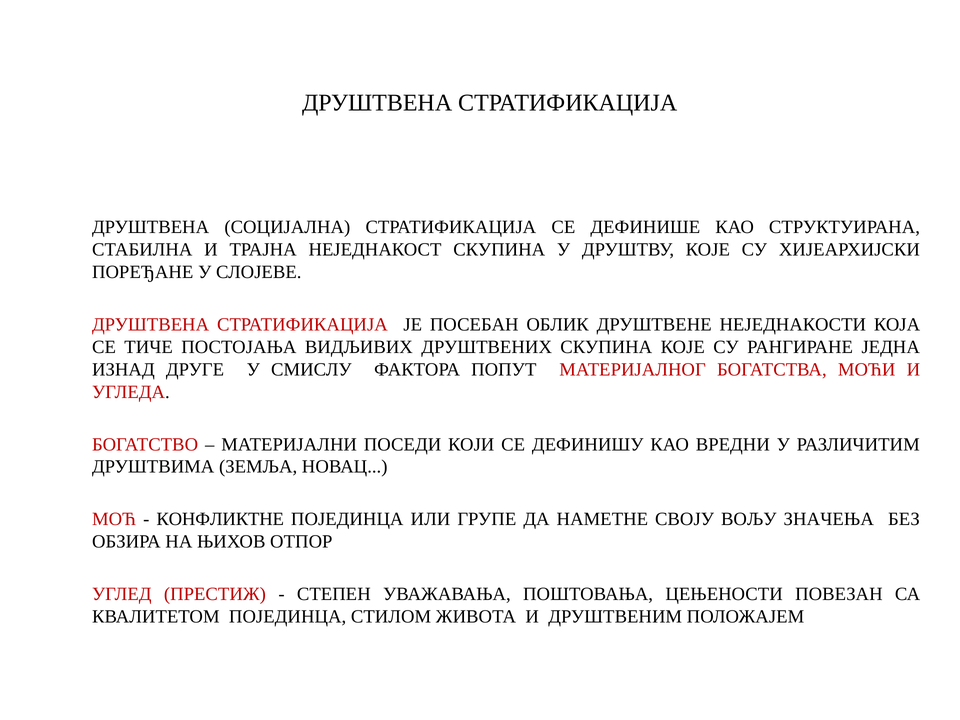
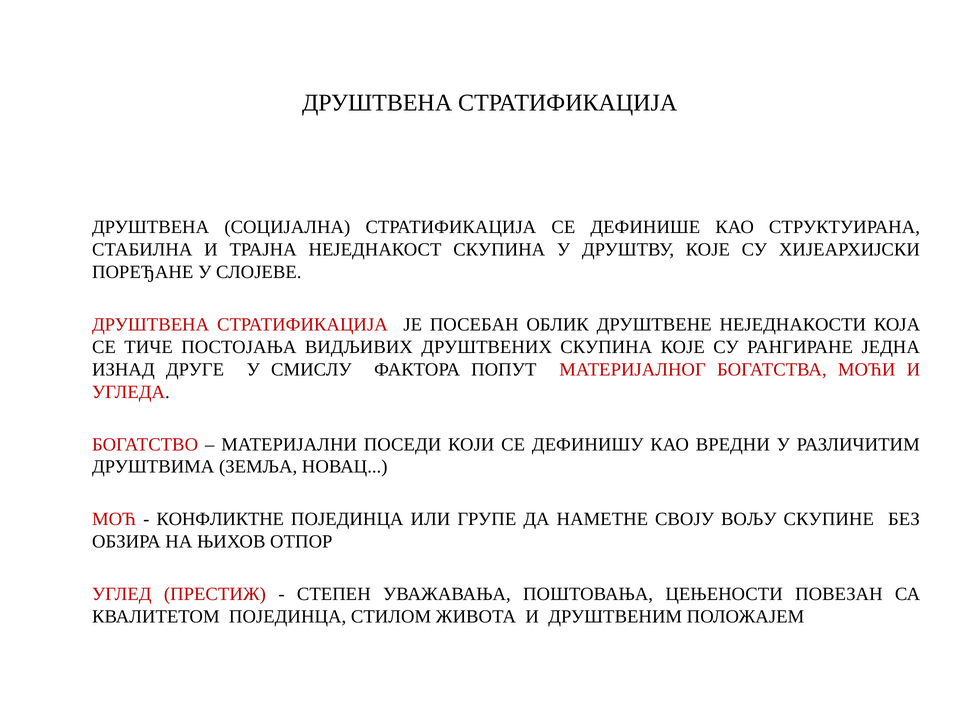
ЗНАЧЕЊА: ЗНАЧЕЊА -> СКУПИНЕ (829, 519)
